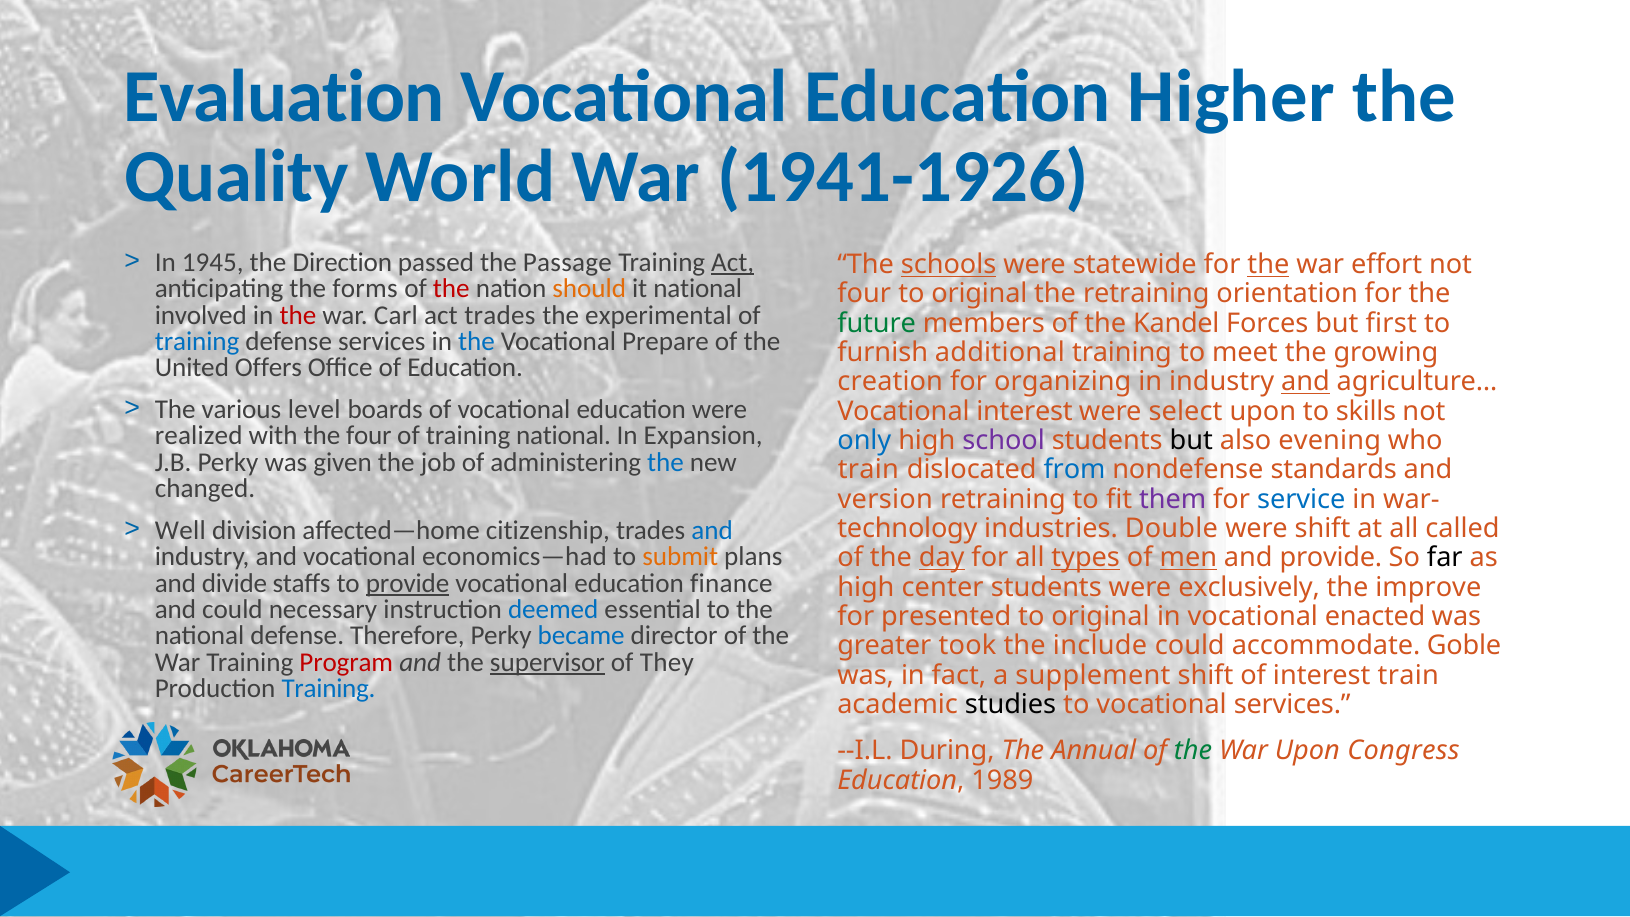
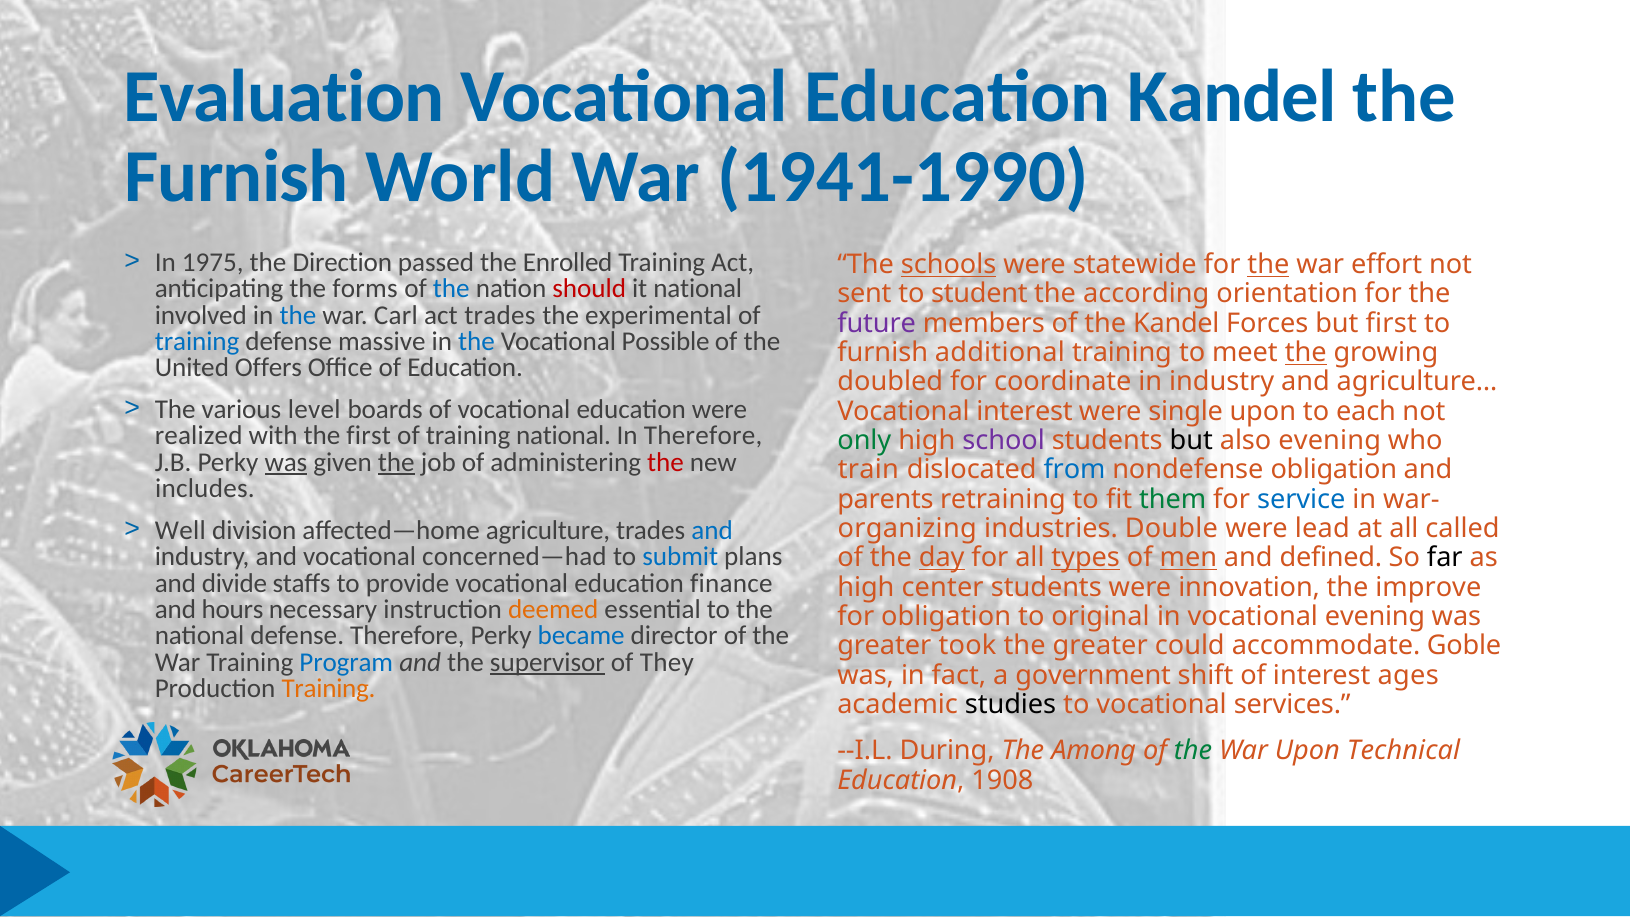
Education Higher: Higher -> Kandel (1232, 97)
Quality: Quality -> Furnish (237, 177)
1941-1926: 1941-1926 -> 1941-1990 (903, 177)
1945: 1945 -> 1975 (213, 262)
Passage: Passage -> Enrolled (568, 262)
Act underline: present -> none (733, 262)
the colour: red -> blue (451, 289)
should colour: orange -> red (589, 289)
four: four -> sent (864, 294)
original: original -> student (979, 294)
the retraining: retraining -> according (1146, 294)
the colour: red -> blue (298, 315)
future colour: green -> purple (877, 323)
defense services: services -> massive (382, 341)
Prepare: Prepare -> Possible (666, 341)
the underline: none -> present (1306, 353)
creation: creation -> doubled (890, 382)
organizing: organizing -> coordinate (1063, 382)
and underline: present -> none (1305, 382)
select: select -> single (1186, 411)
skills: skills -> each (1366, 411)
the four: four -> first (369, 436)
In Expansion: Expansion -> Therefore (703, 436)
only colour: blue -> green (864, 441)
was underline: none -> present (286, 462)
the underline: none -> present (396, 462)
the colour: blue -> red (665, 462)
nondefense standards: standards -> obligation (1334, 470)
changed: changed -> includes (205, 489)
version: version -> parents (885, 499)
them colour: purple -> green (1173, 499)
citizenship: citizenship -> agriculture (548, 530)
technology: technology -> organizing (907, 528)
were shift: shift -> lead (1322, 528)
economics—had: economics—had -> concerned—had (514, 557)
submit colour: orange -> blue (680, 557)
and provide: provide -> defined (1331, 558)
provide underline: present -> none (408, 583)
exclusively: exclusively -> innovation (1249, 587)
and could: could -> hours (233, 609)
deemed colour: blue -> orange (553, 609)
for presented: presented -> obligation (946, 616)
vocational enacted: enacted -> evening (1375, 616)
the include: include -> greater (1100, 646)
Program colour: red -> blue (346, 662)
supplement: supplement -> government (1093, 675)
interest train: train -> ages (1408, 675)
Training colour: blue -> orange (329, 688)
Annual: Annual -> Among (1094, 751)
Congress: Congress -> Technical (1404, 751)
1989: 1989 -> 1908 (1002, 780)
